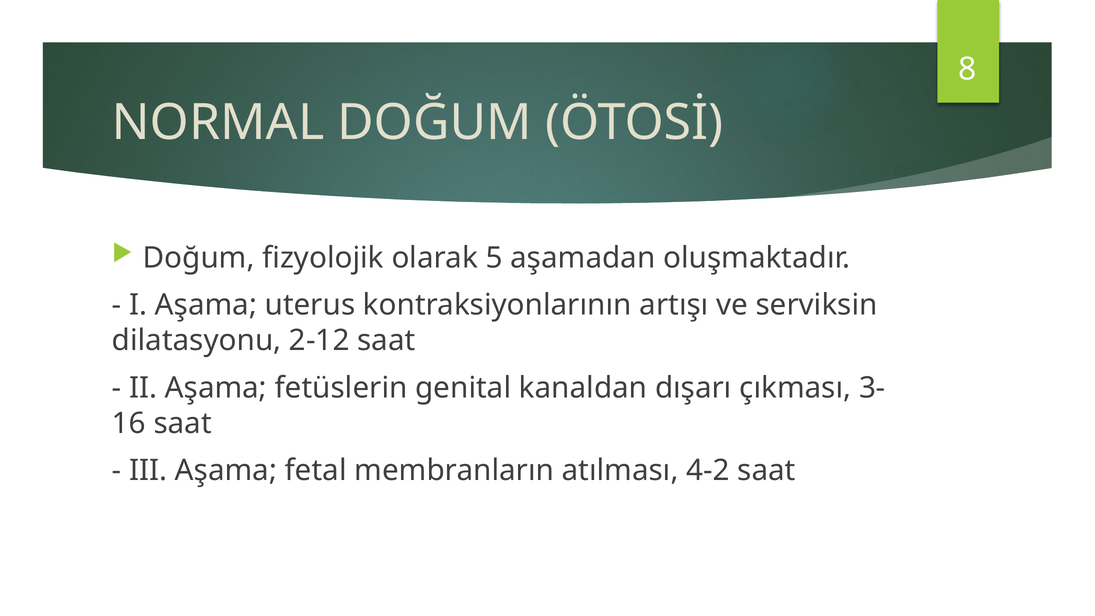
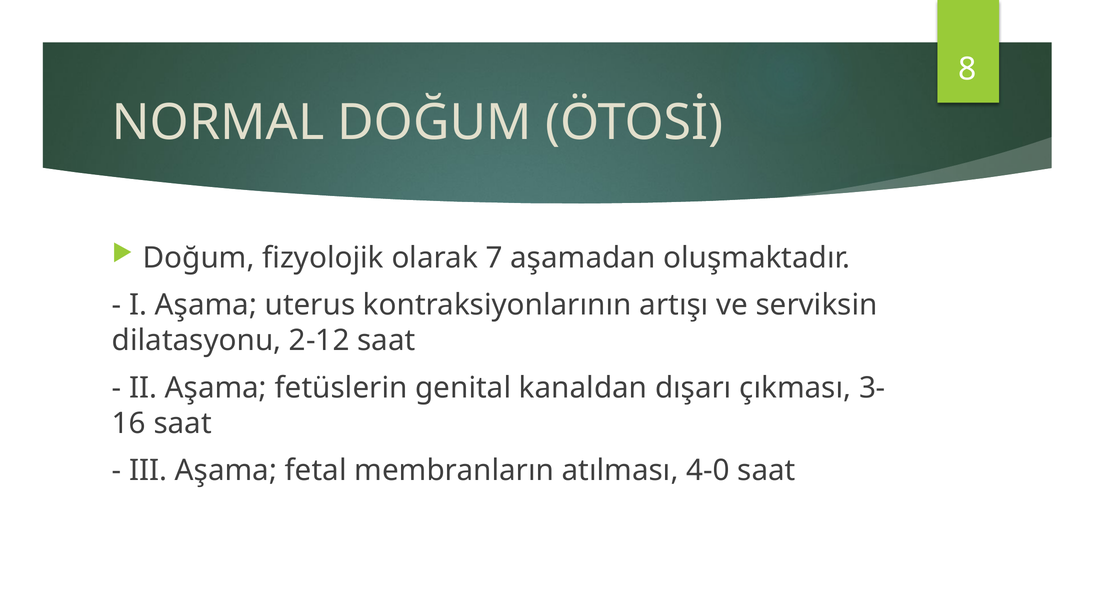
5: 5 -> 7 (494, 258)
4-2: 4-2 -> 4-0 (708, 470)
